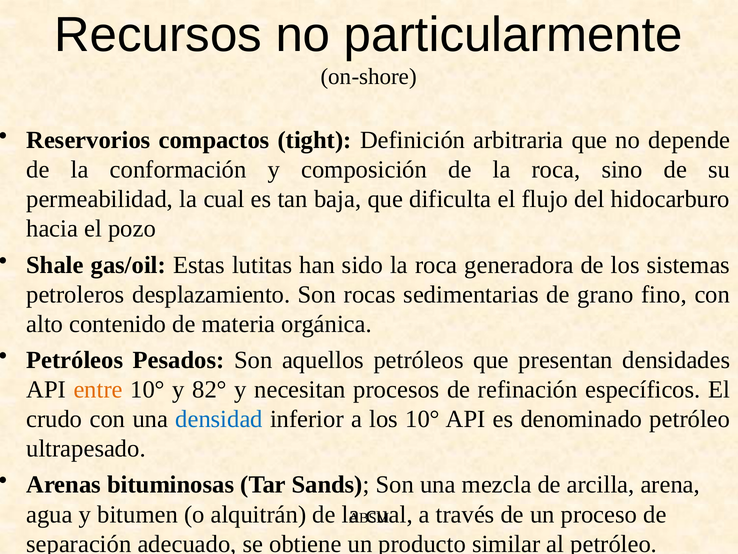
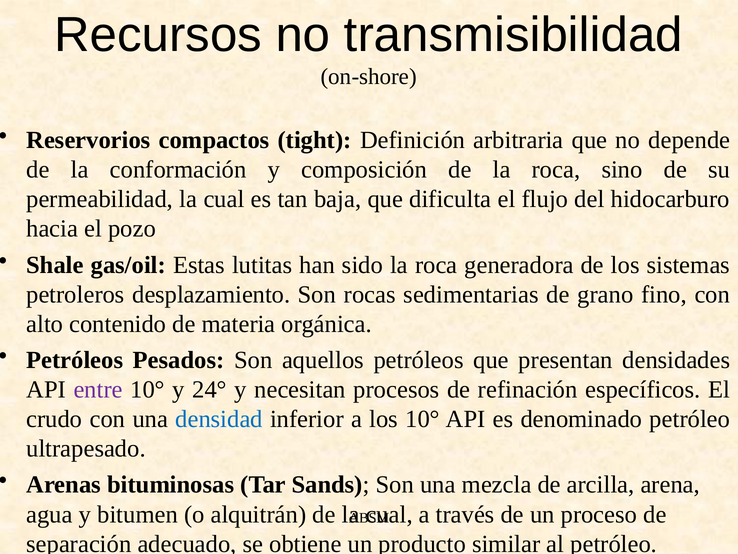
particularmente: particularmente -> transmisibilidad (513, 35)
entre colour: orange -> purple (98, 389)
82°: 82° -> 24° (210, 389)
